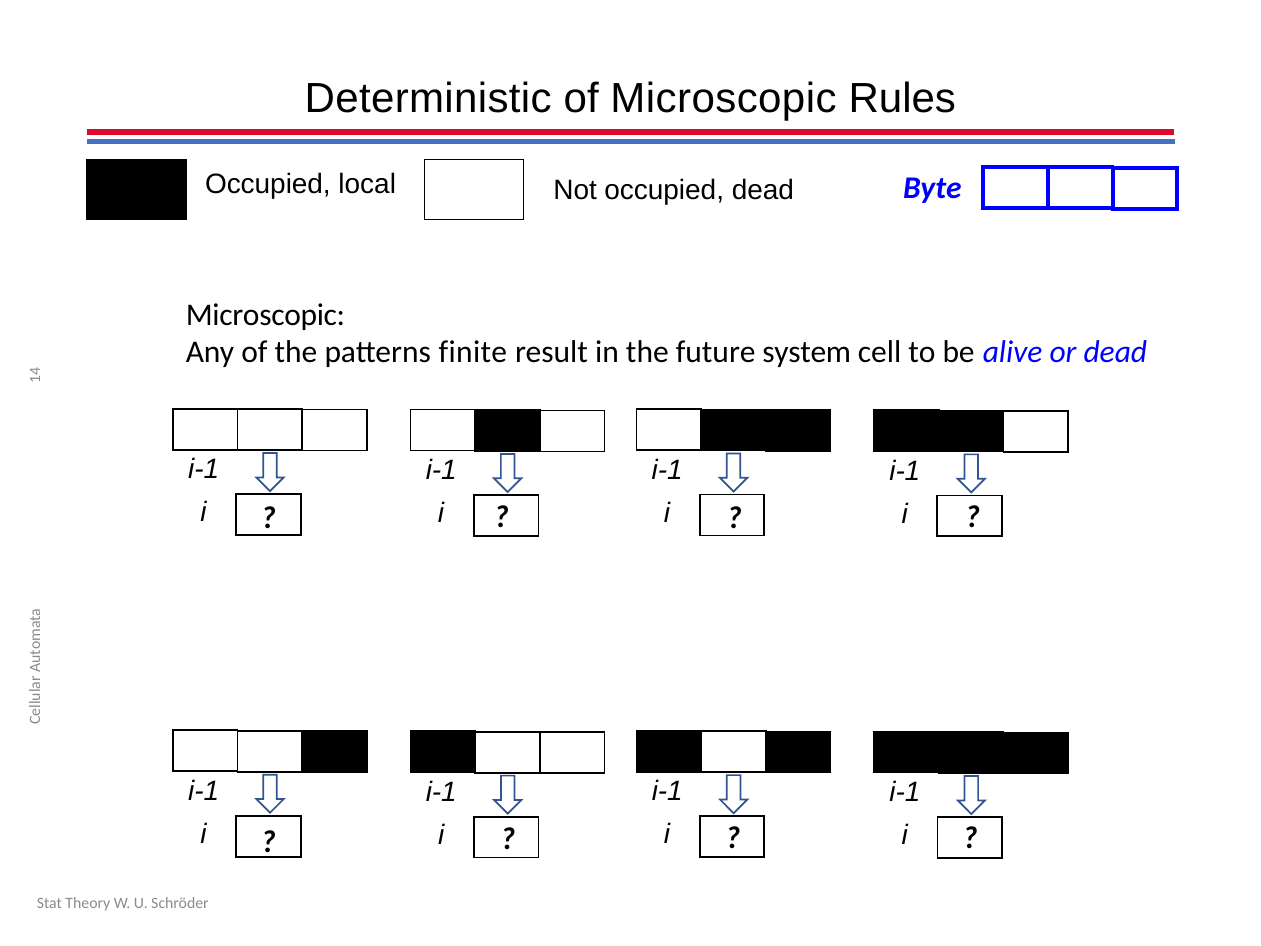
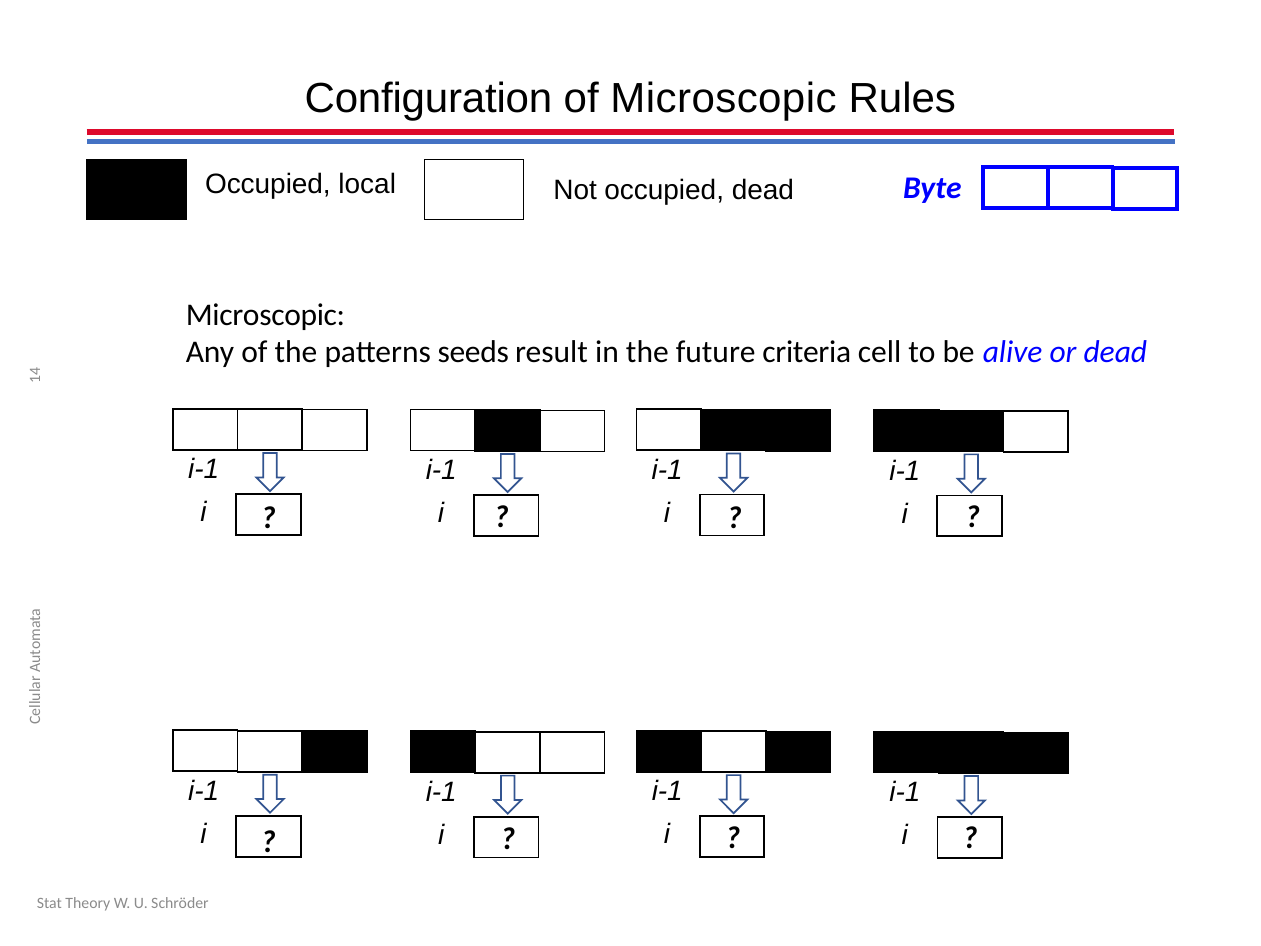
Deterministic: Deterministic -> Configuration (428, 99)
finite: finite -> seeds (473, 352)
system: system -> criteria (807, 352)
